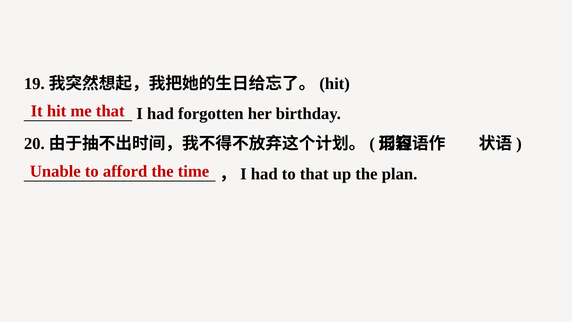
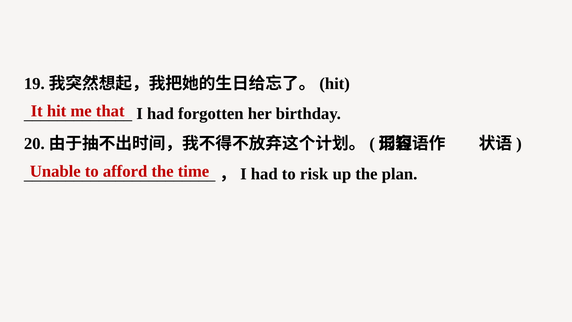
to that: that -> risk (314, 174)
